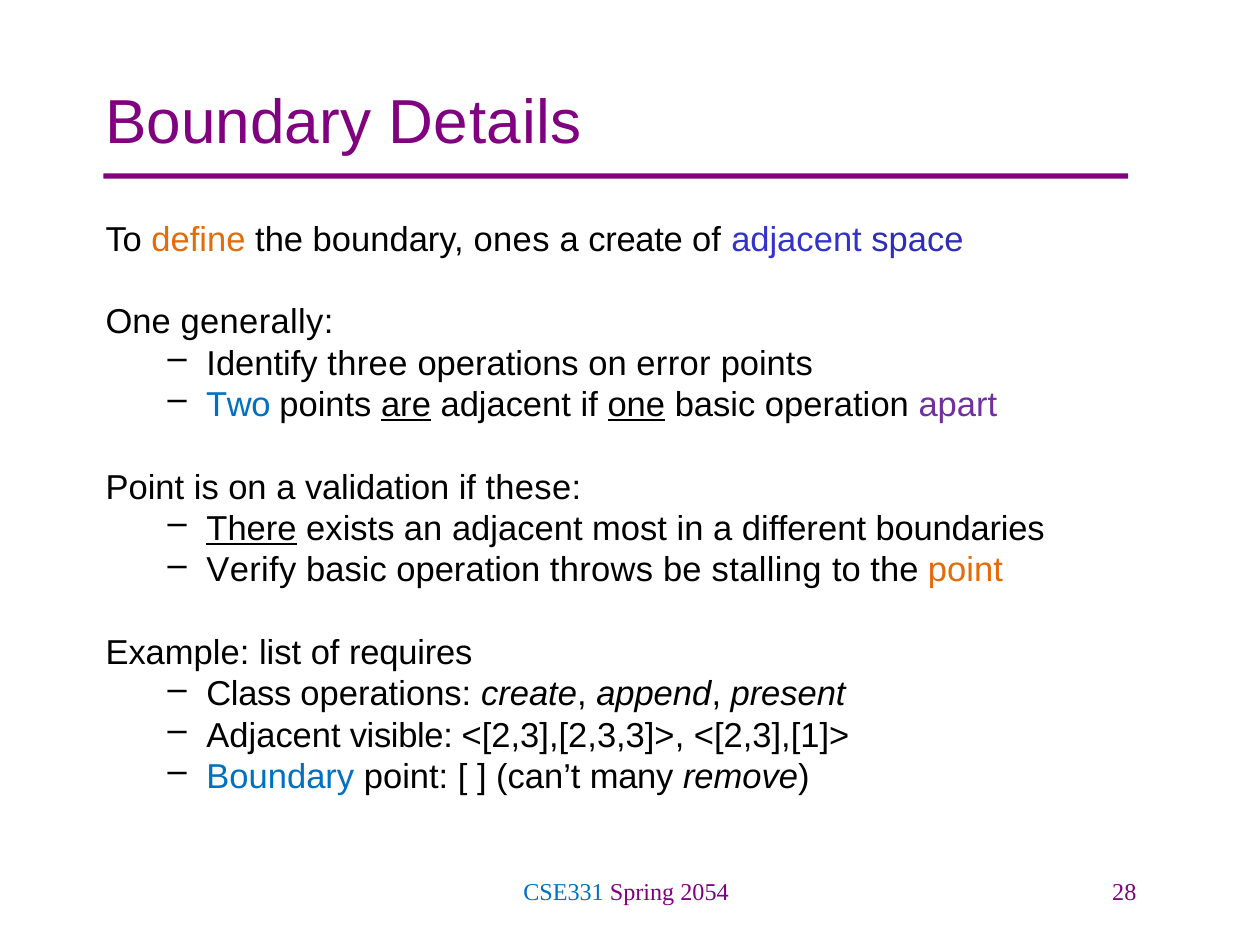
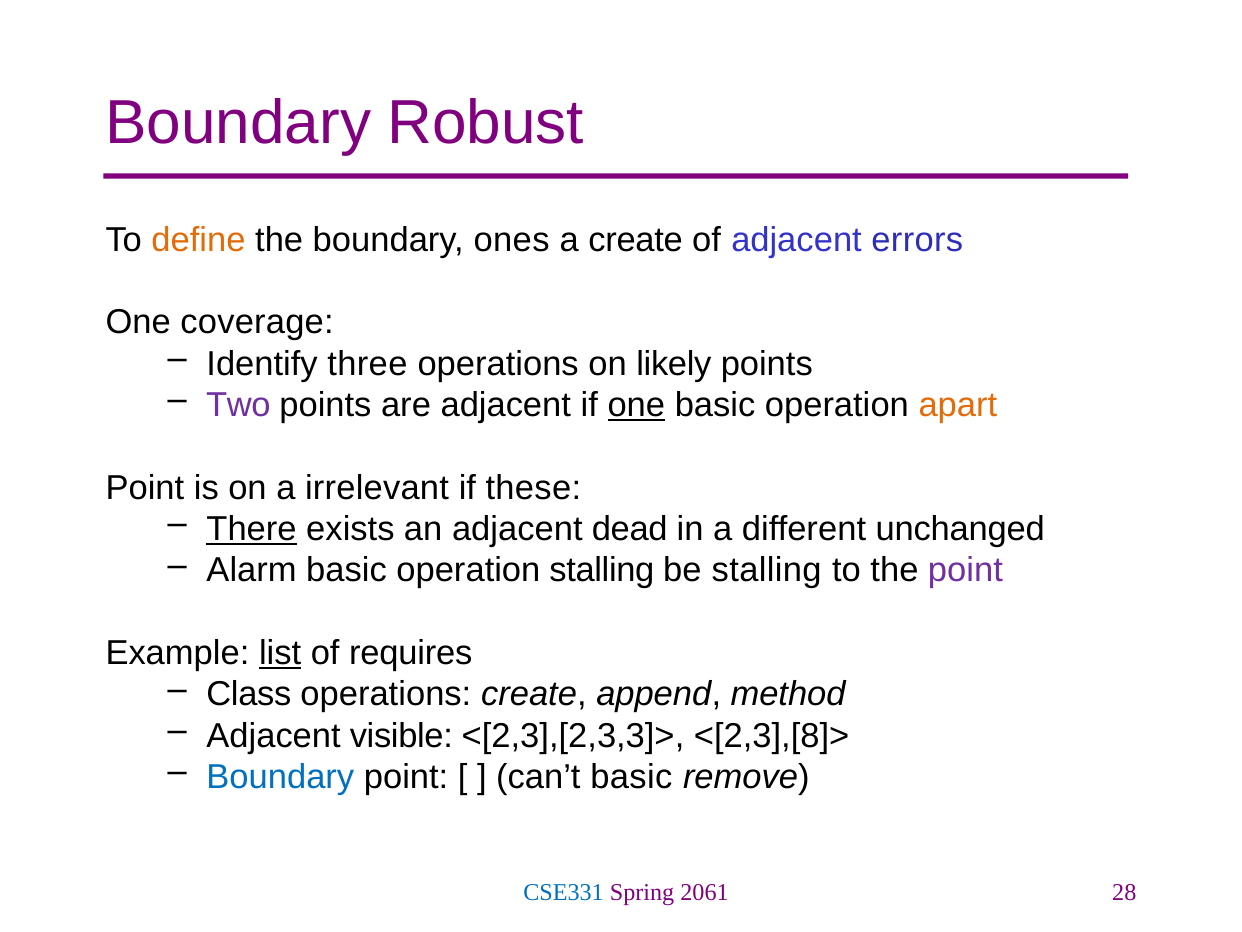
Details: Details -> Robust (486, 123)
space: space -> errors (917, 240)
generally: generally -> coverage (257, 322)
error: error -> likely (674, 364)
Two colour: blue -> purple (238, 405)
are underline: present -> none (406, 405)
apart colour: purple -> orange (958, 405)
validation: validation -> irrelevant (377, 488)
most: most -> dead (630, 529)
boundaries: boundaries -> unchanged (960, 529)
Verify: Verify -> Alarm (252, 570)
operation throws: throws -> stalling (602, 570)
point colour: orange -> purple (965, 570)
list underline: none -> present (280, 653)
present: present -> method (788, 694)
<[2,3],[1]>: <[2,3],[1]> -> <[2,3],[8]> (772, 735)
can’t many: many -> basic (631, 777)
2054: 2054 -> 2061 (705, 892)
